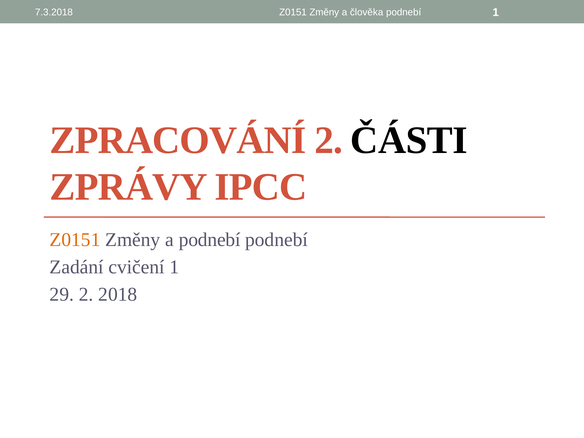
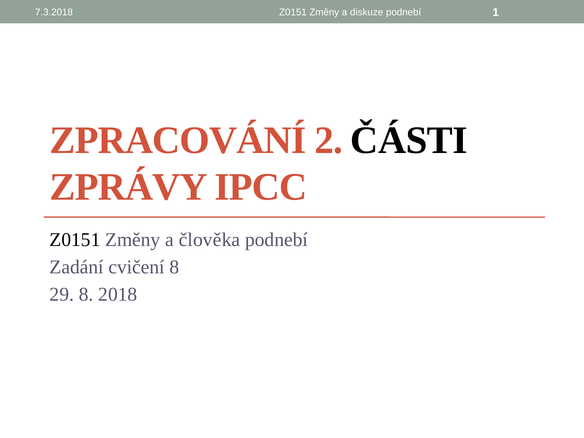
člověka: člověka -> diskuze (367, 12)
Z0151 colour: orange -> black (75, 240)
a podnebí: podnebí -> člověka (209, 240)
cvičení 1: 1 -> 8 (174, 267)
29 2: 2 -> 8 (86, 294)
